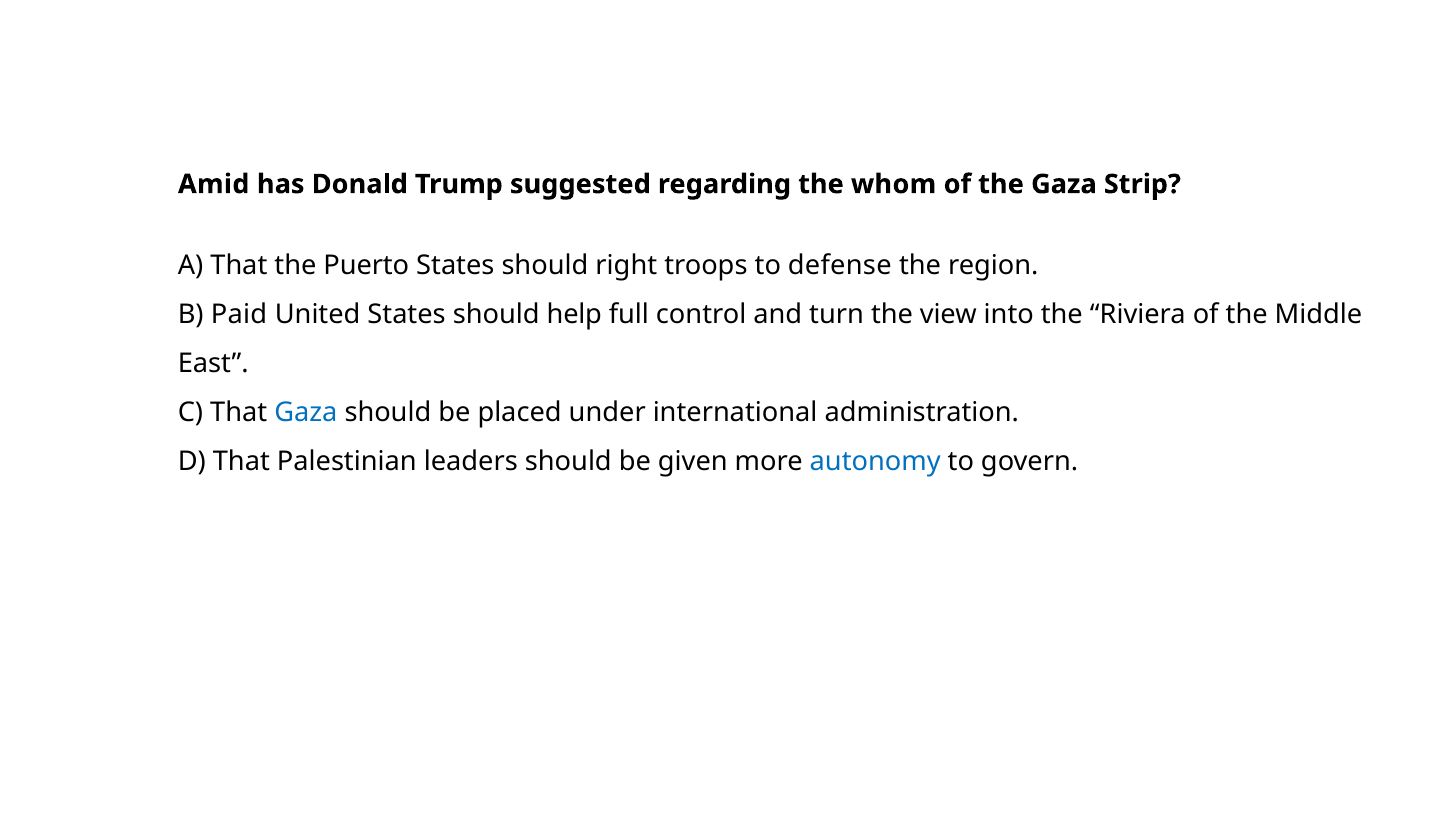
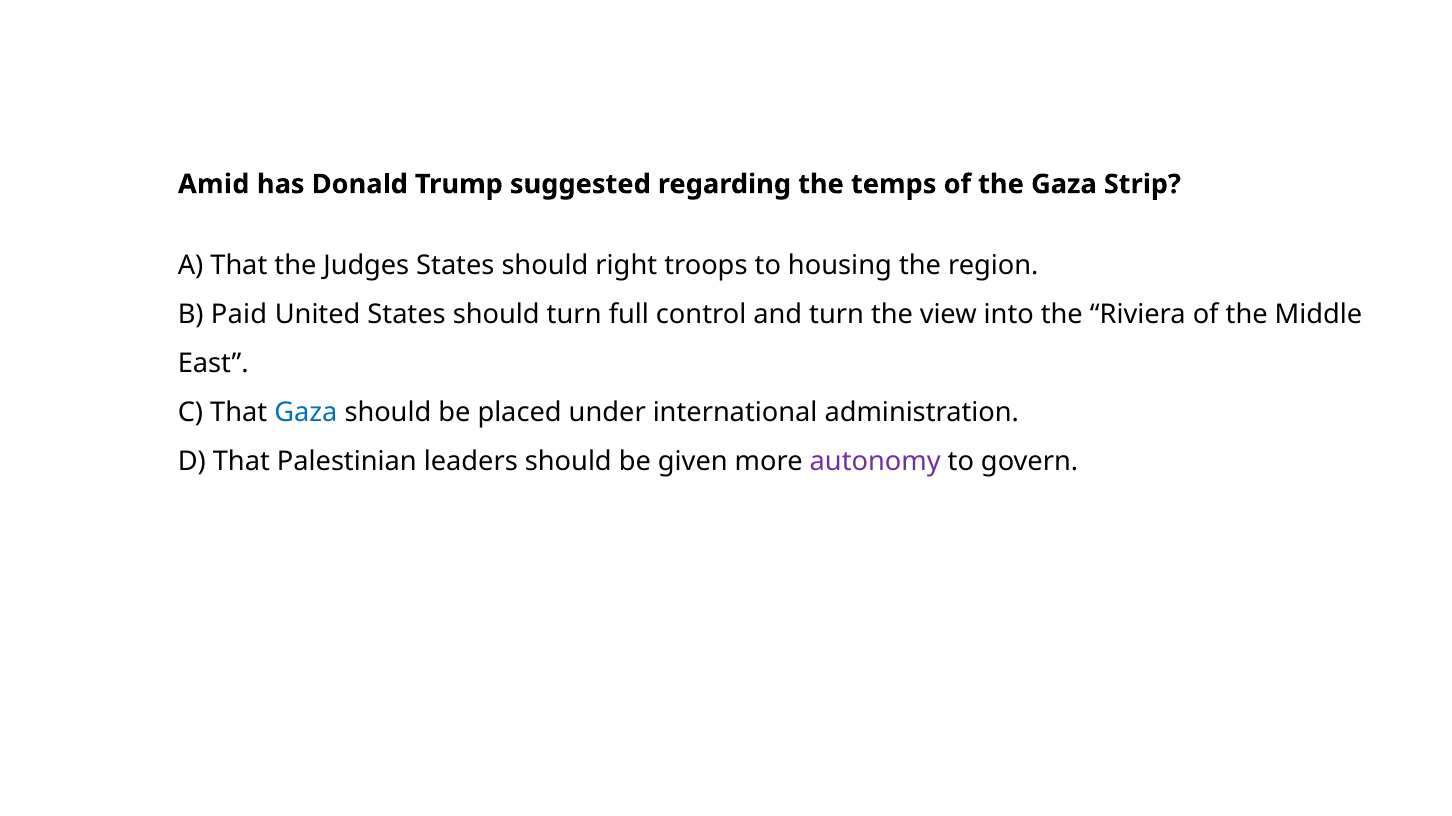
whom: whom -> temps (894, 184)
Puerto: Puerto -> Judges (366, 266)
defense: defense -> housing (840, 266)
should help: help -> turn (574, 315)
autonomy colour: blue -> purple (875, 462)
